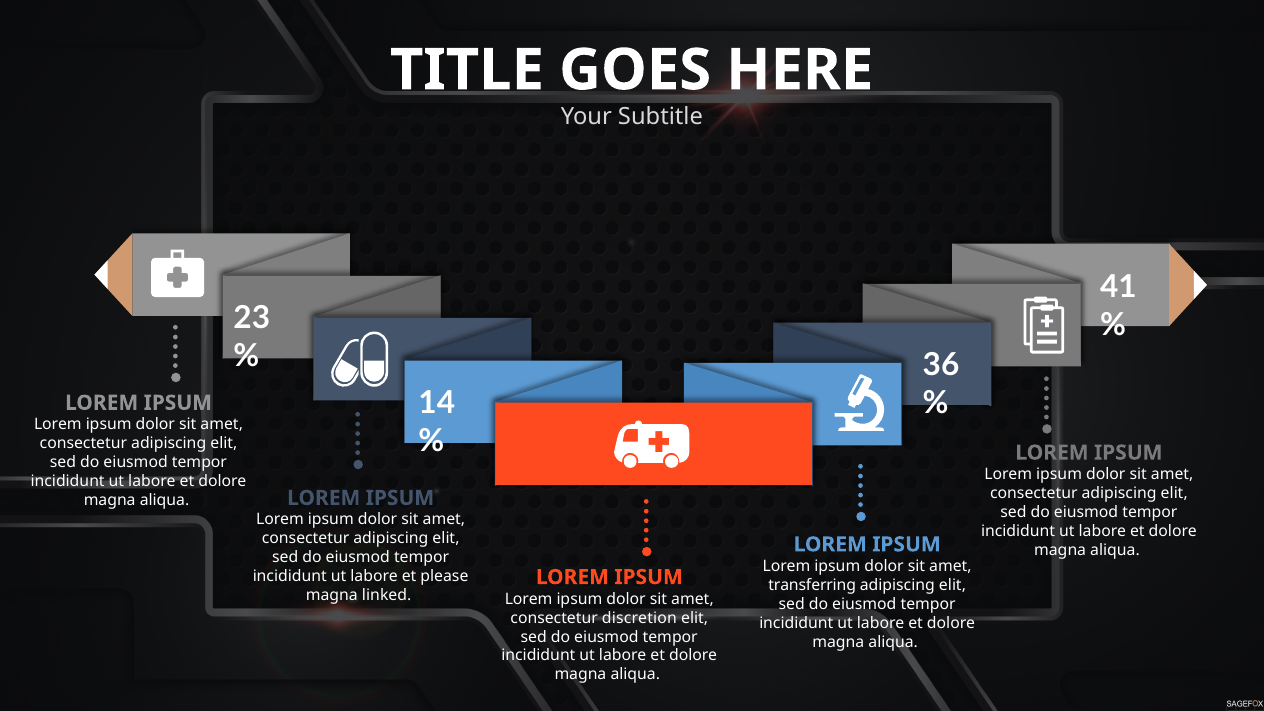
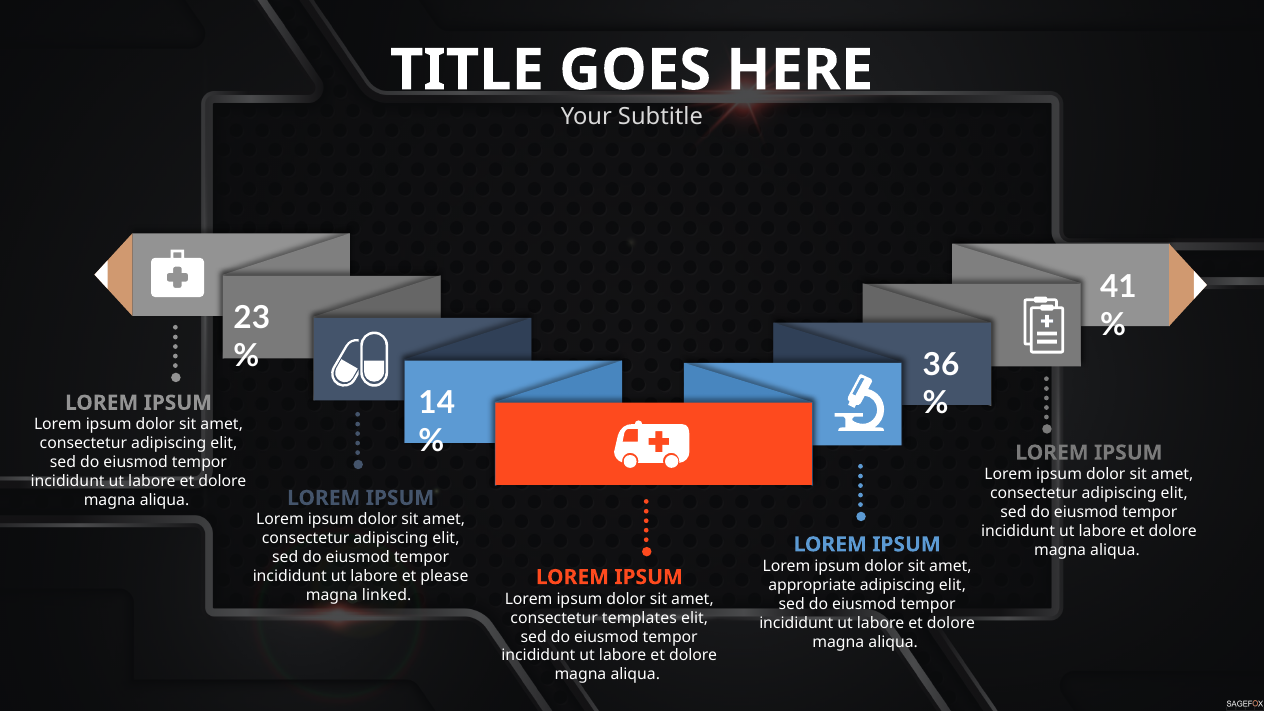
transferring: transferring -> appropriate (812, 585)
discretion: discretion -> templates (639, 618)
